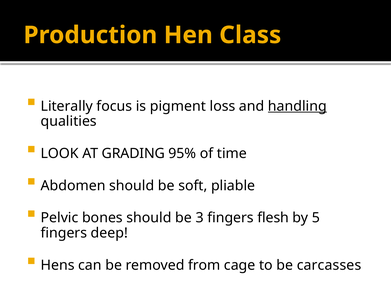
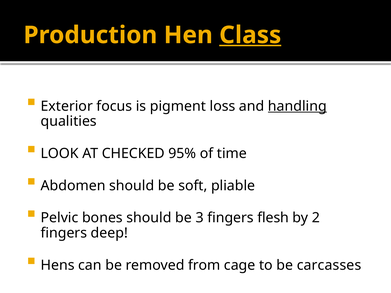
Class underline: none -> present (250, 35)
Literally: Literally -> Exterior (67, 106)
GRADING: GRADING -> CHECKED (133, 154)
5: 5 -> 2 (316, 218)
